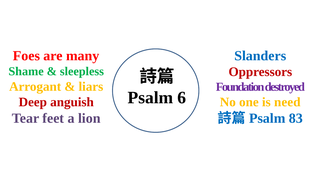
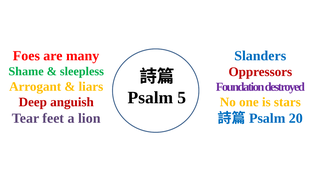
6: 6 -> 5 (182, 98)
need: need -> stars (287, 102)
83: 83 -> 20 (296, 119)
